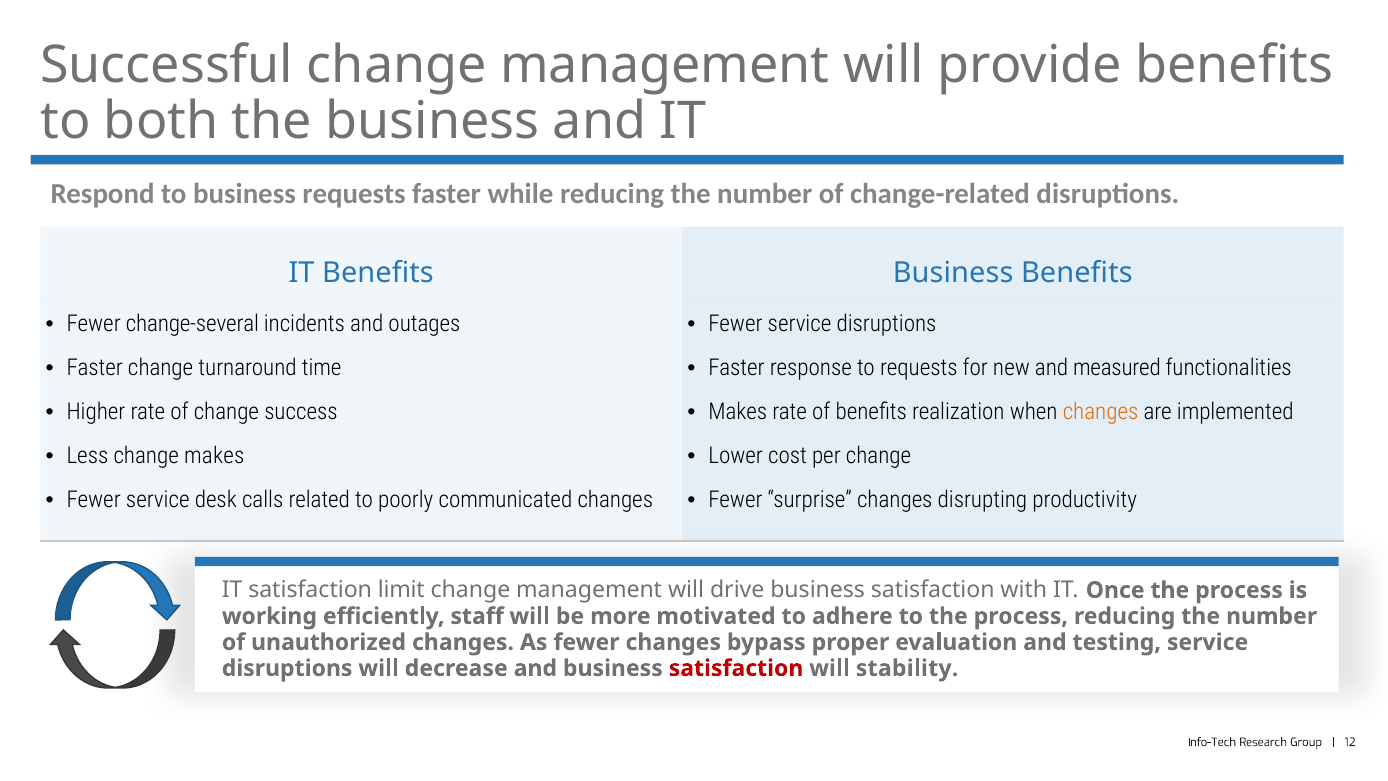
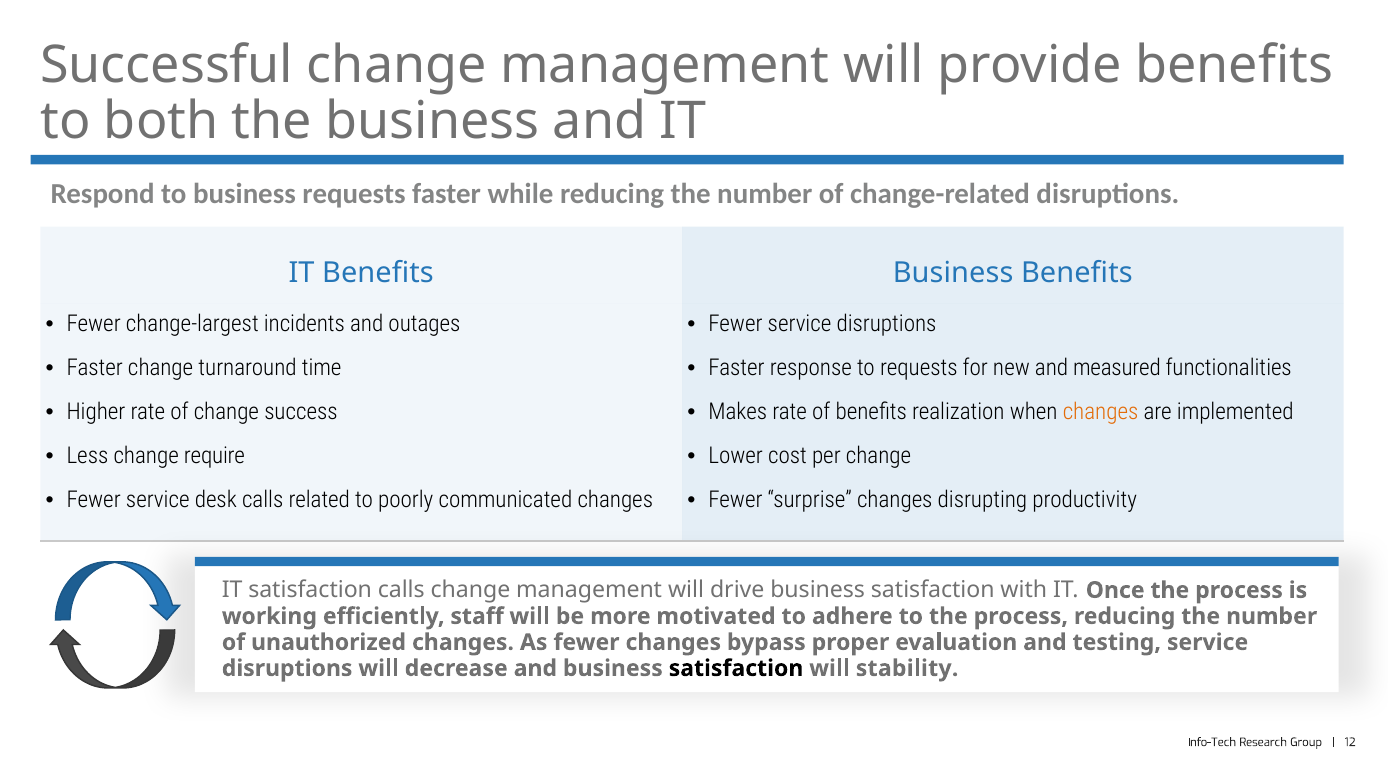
change-several: change-several -> change-largest (192, 323)
change makes: makes -> require (214, 455)
satisfaction limit: limit -> calls (401, 590)
satisfaction colour: red -> black (736, 668)
